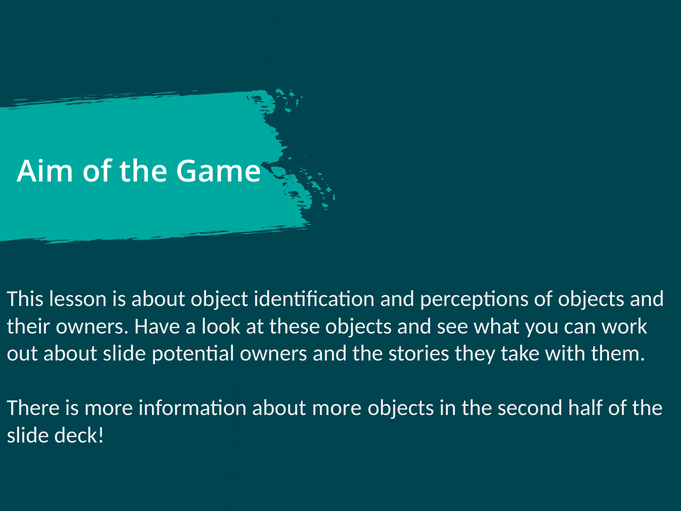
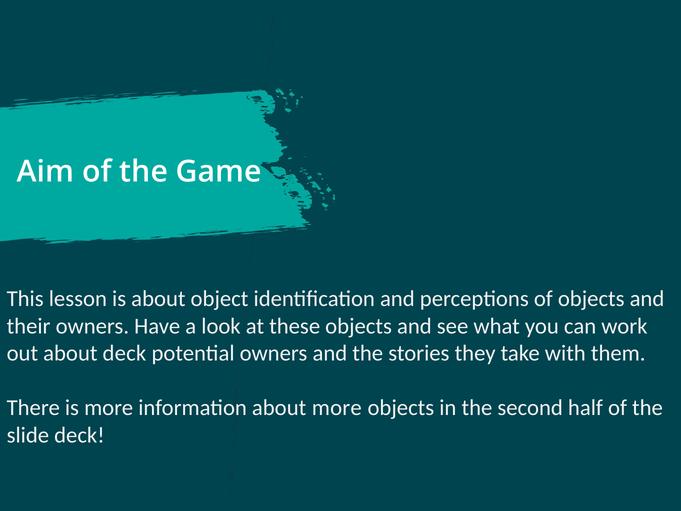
about slide: slide -> deck (124, 353)
